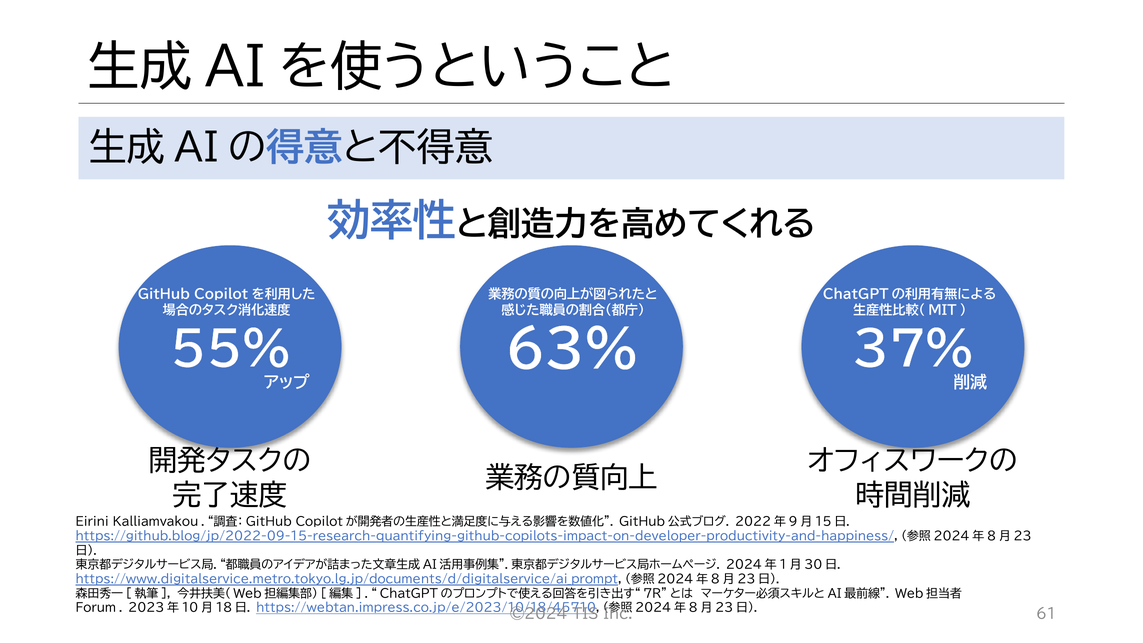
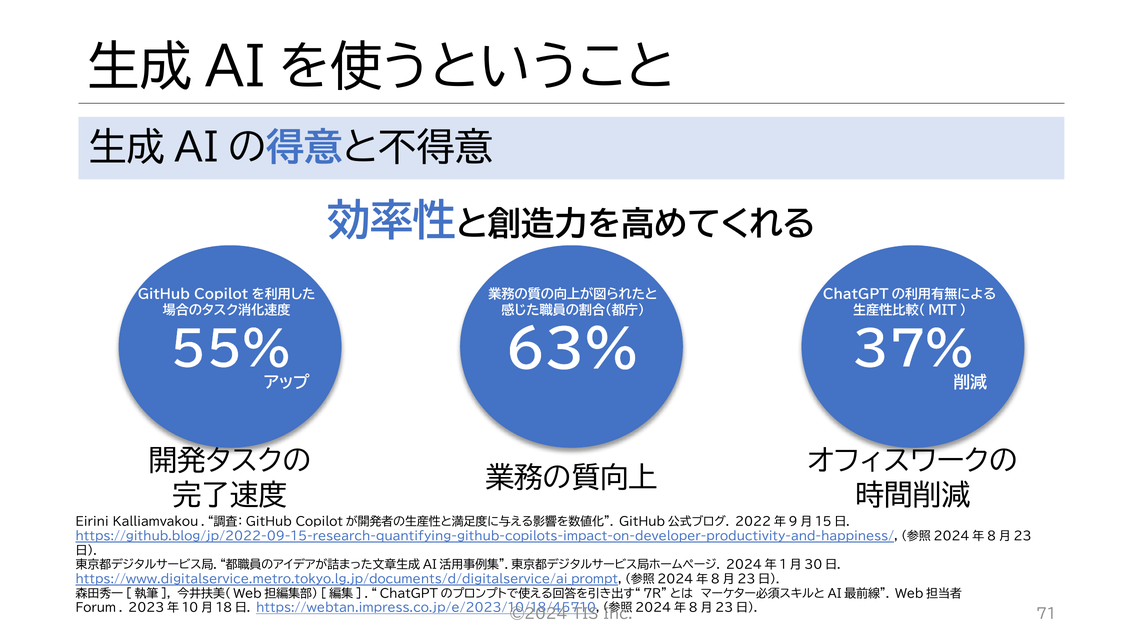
61: 61 -> 71 (1046, 614)
